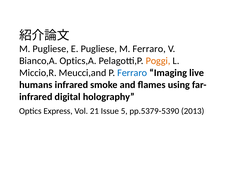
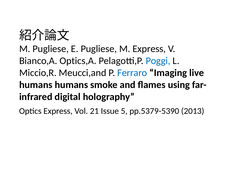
M Ferraro: Ferraro -> Express (149, 49)
Poggi colour: orange -> blue (158, 61)
humans infrared: infrared -> humans (71, 85)
